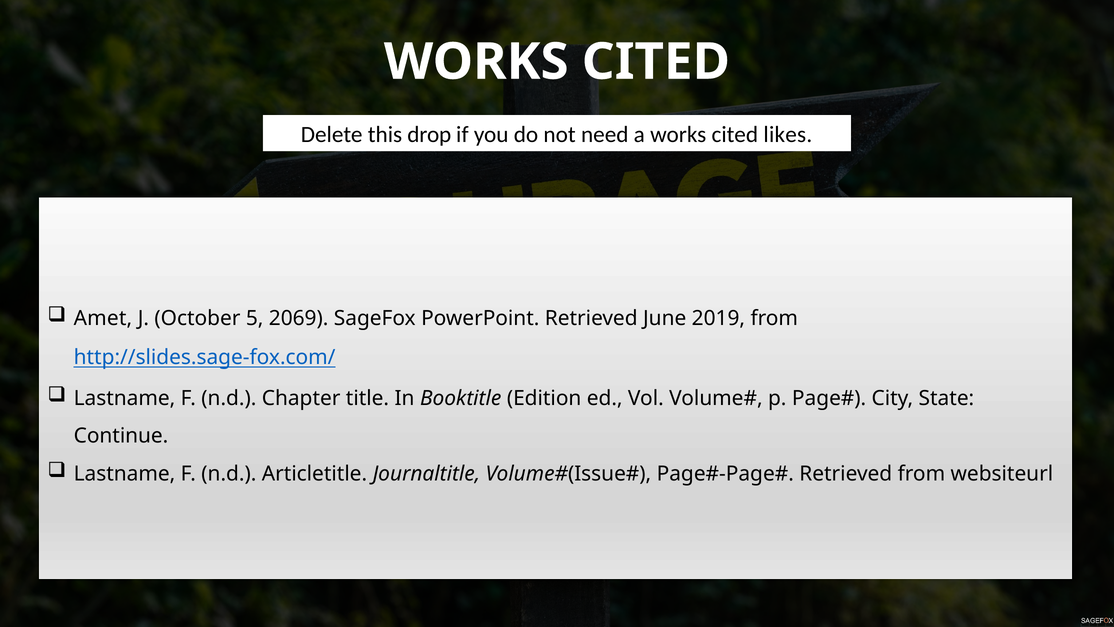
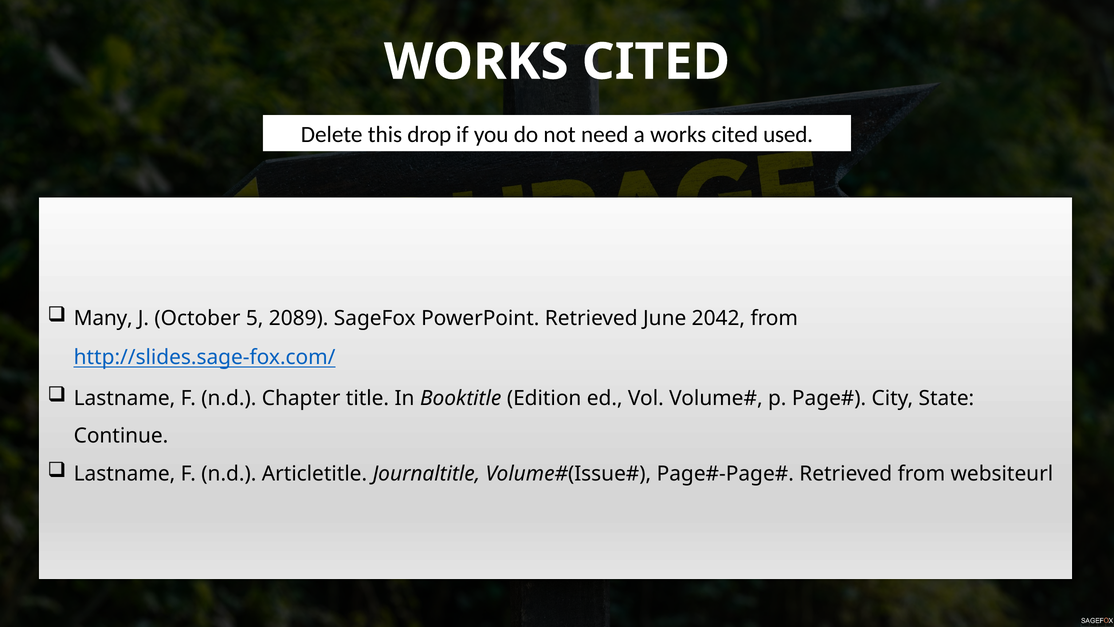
likes: likes -> used (788, 135)
Amet: Amet -> Many (103, 318)
2069: 2069 -> 2089 (299, 318)
2019: 2019 -> 2042 (718, 318)
